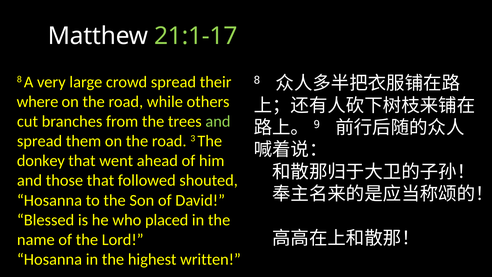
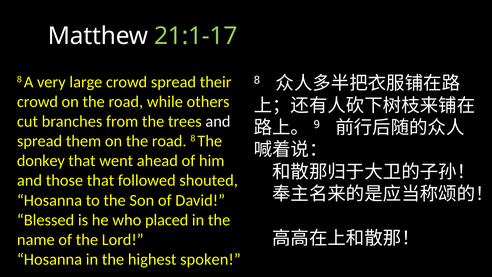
where: where -> crowd (37, 102)
and colour: light green -> white (218, 121)
road 3: 3 -> 8 (193, 138)
written: written -> spoken (210, 259)
